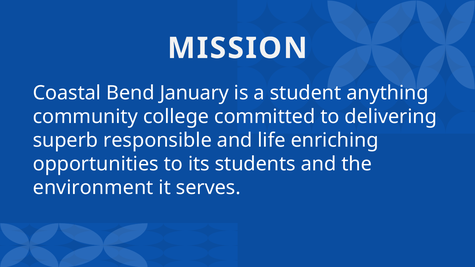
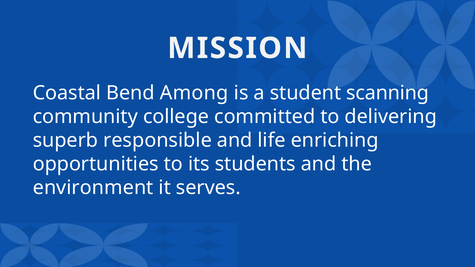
January: January -> Among (194, 93)
anything: anything -> scanning (388, 93)
